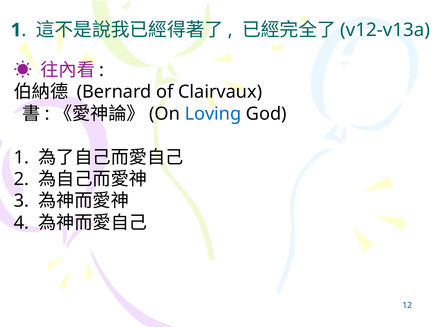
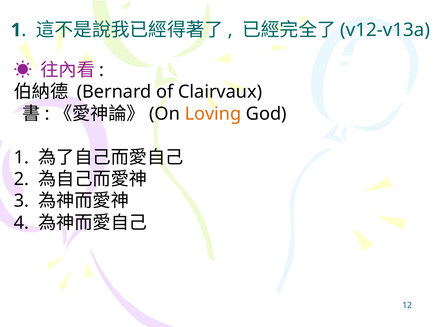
Loving colour: blue -> orange (213, 114)
